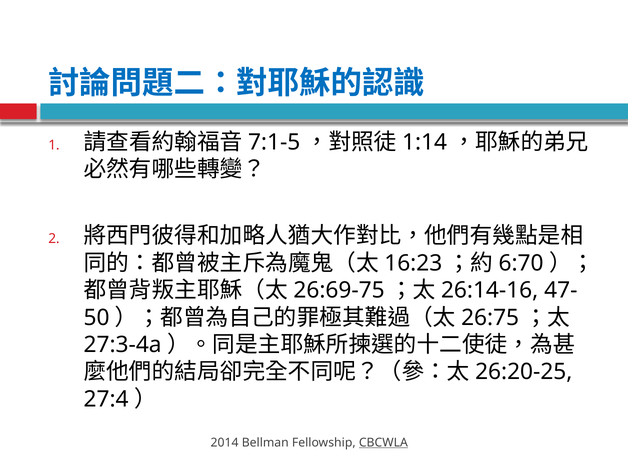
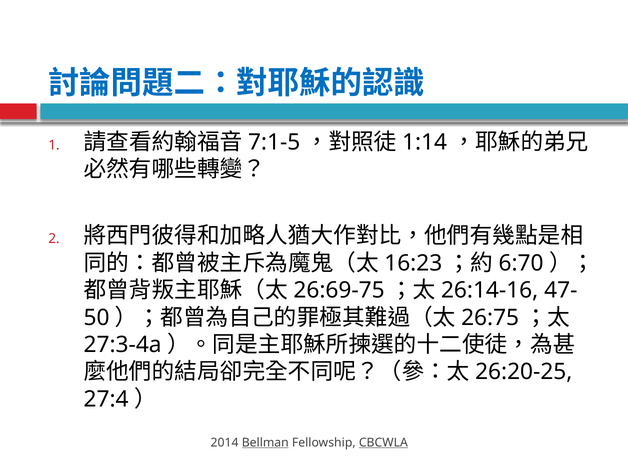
Bellman underline: none -> present (265, 442)
